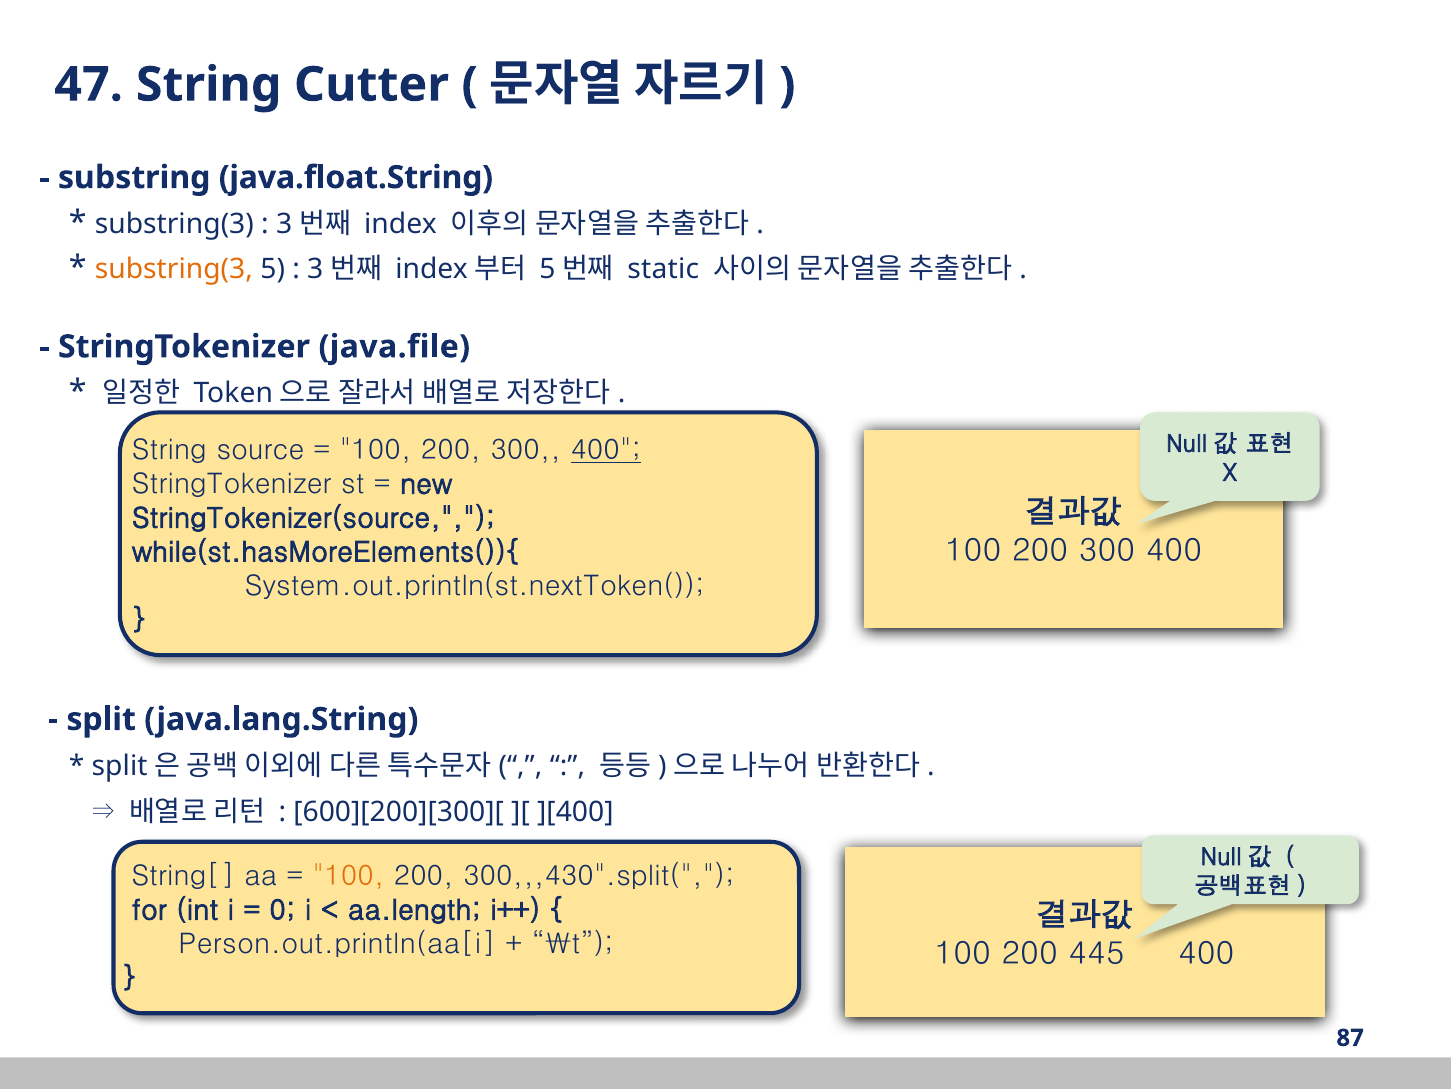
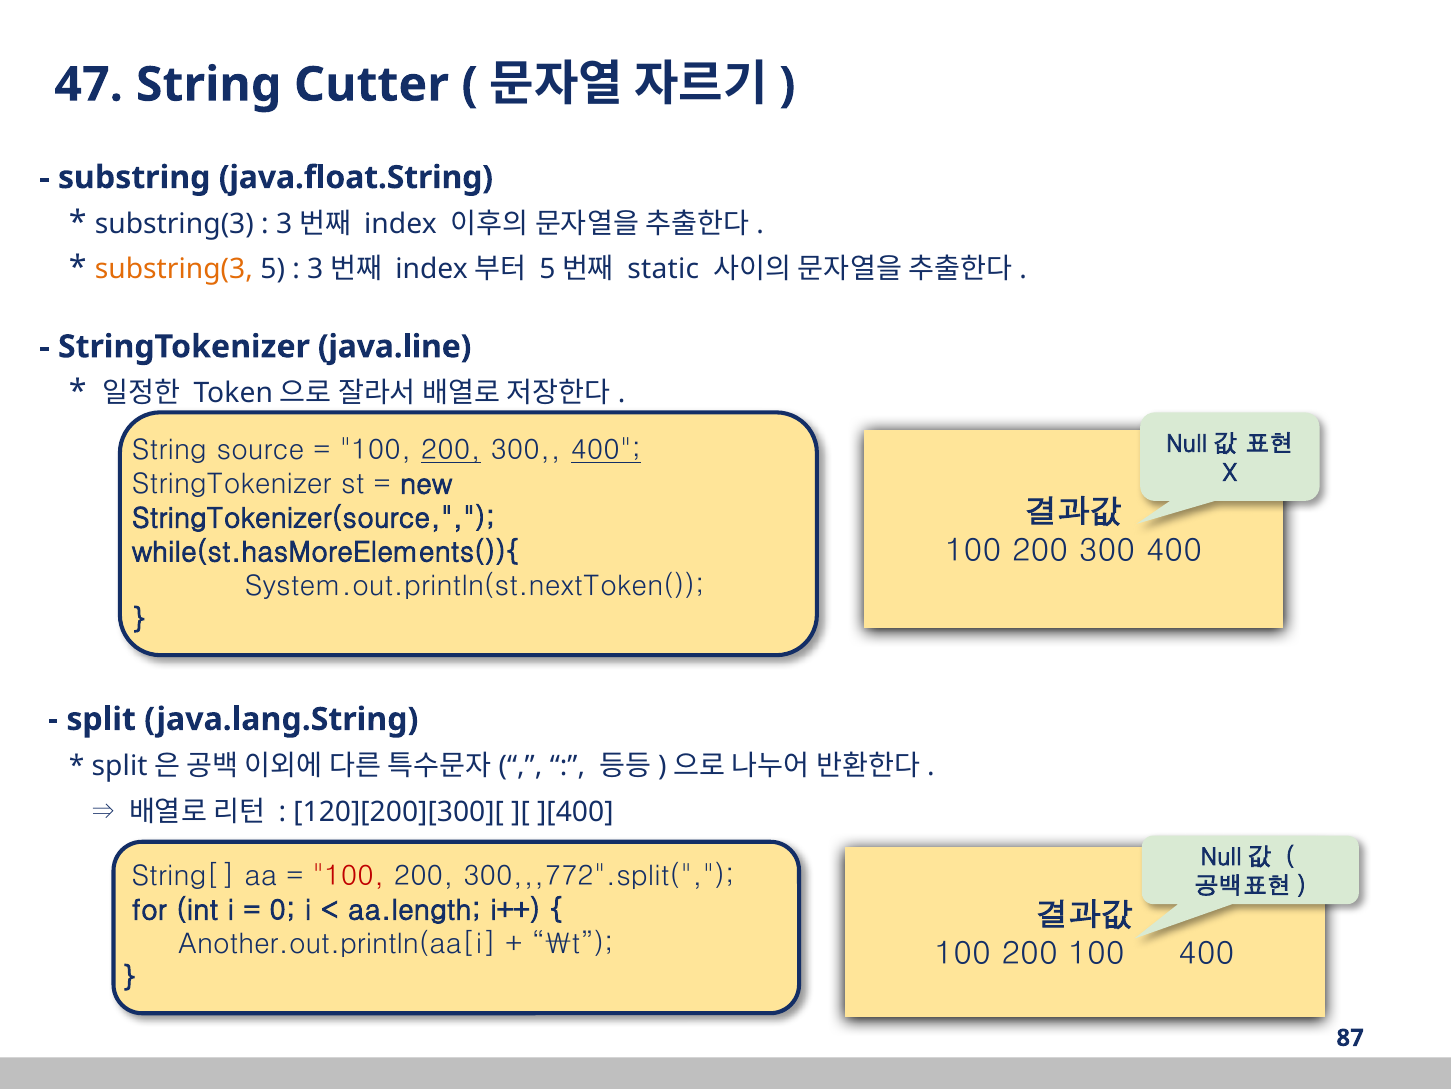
java.file: java.file -> java.line (395, 347)
200 underline: none -> present (451, 450)
600][200][300][: 600][200][300][ -> 120][200][300][ (399, 811)
100 colour: orange -> red (348, 876)
300,,,430".split(: 300,,,430".split( -> 300,,,772".split( (599, 876)
Person.out.println(aa[i: Person.out.println(aa[i -> Another.out.println(aa[i (337, 943)
200 445: 445 -> 100 (1097, 953)
